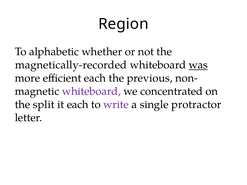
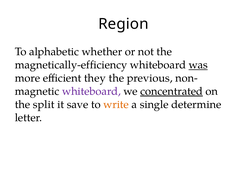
magnetically-recorded: magnetically-recorded -> magnetically-efficiency (71, 65)
efficient each: each -> they (95, 78)
concentrated underline: none -> present (172, 91)
it each: each -> save (78, 105)
write colour: purple -> orange (116, 105)
protractor: protractor -> determine (196, 105)
